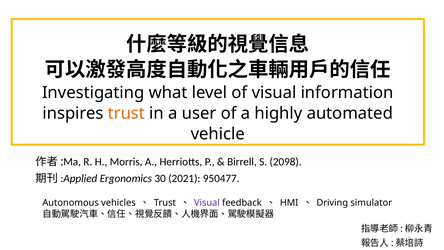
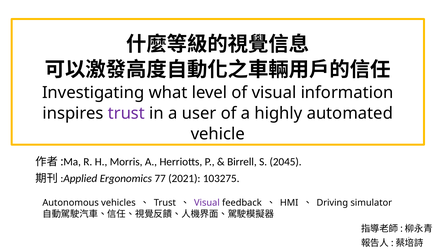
trust colour: orange -> purple (126, 113)
2098: 2098 -> 2045 (286, 162)
30: 30 -> 77 (160, 178)
950477: 950477 -> 103275 (221, 178)
